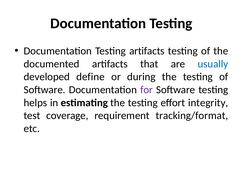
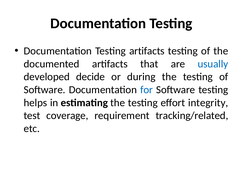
define: define -> decide (91, 77)
for colour: purple -> blue (147, 90)
tracking/format: tracking/format -> tracking/related (192, 116)
